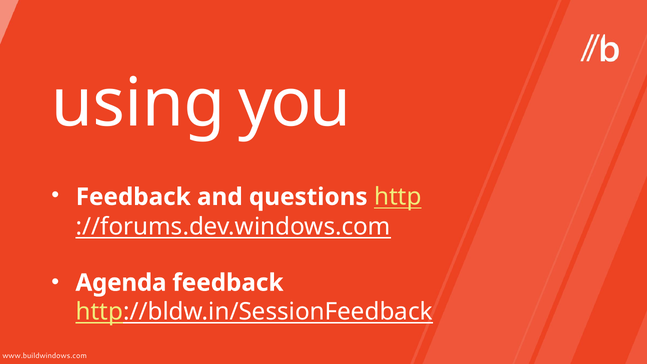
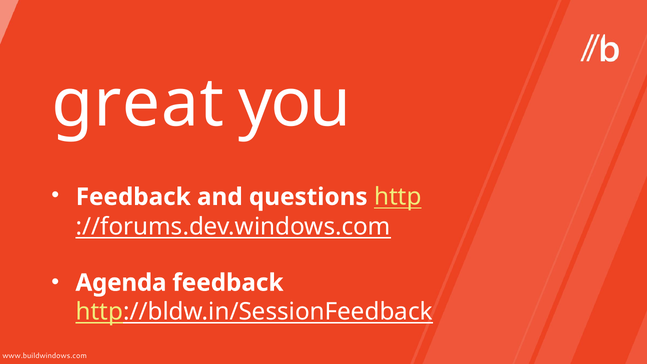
using: using -> great (138, 104)
